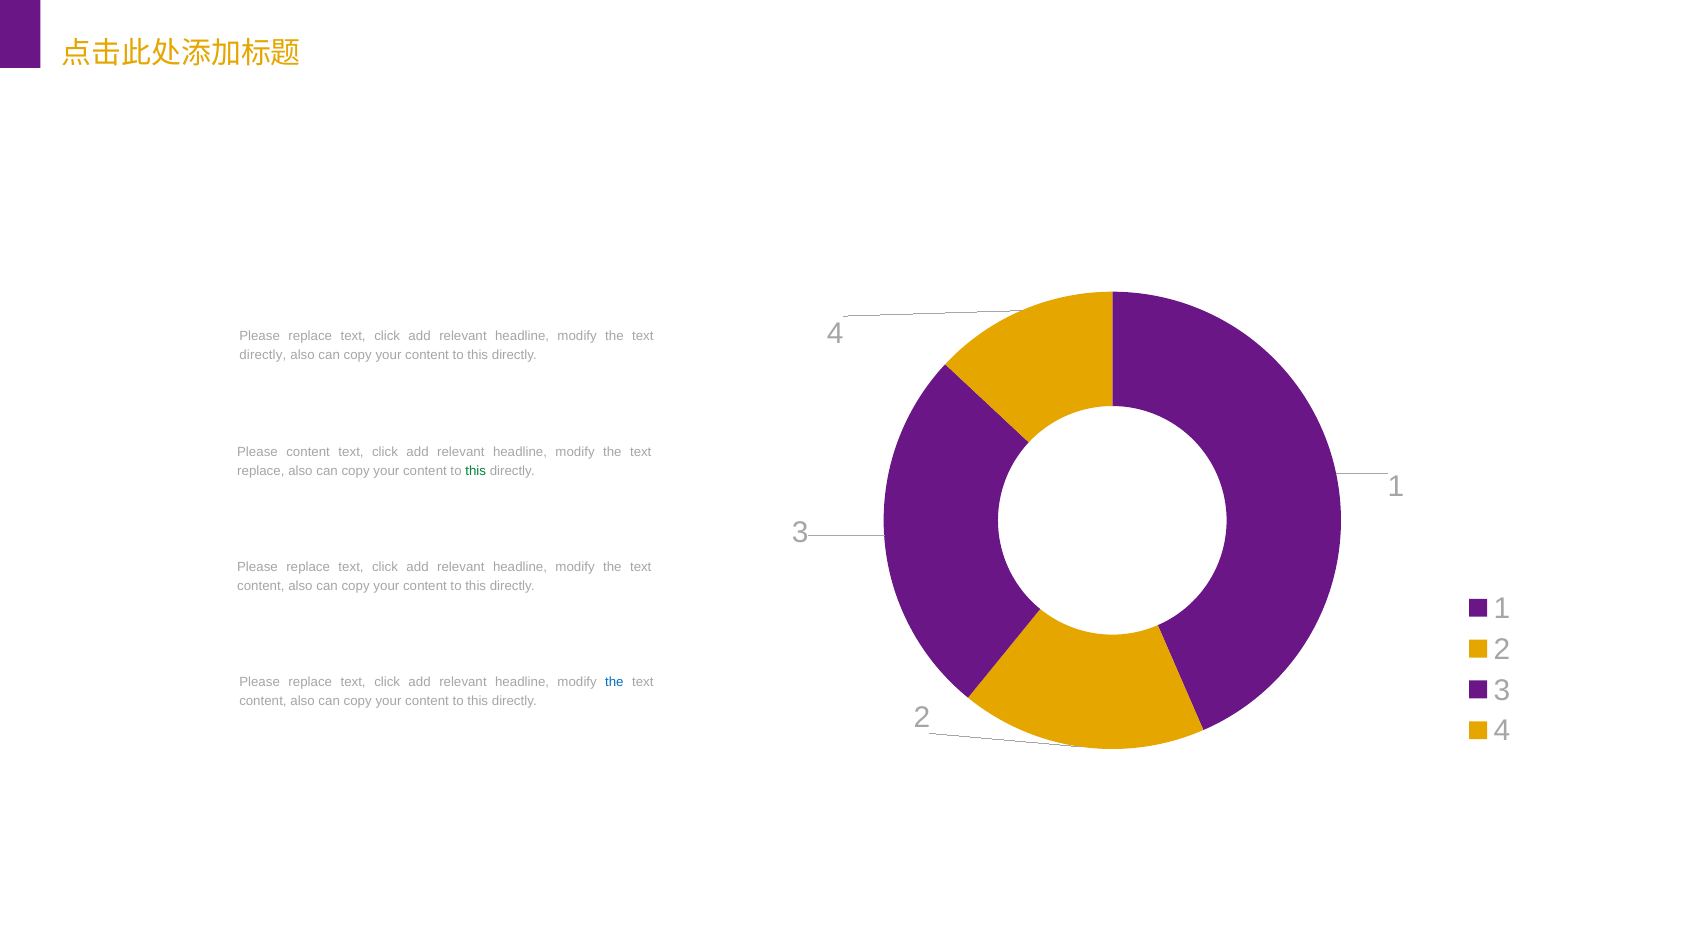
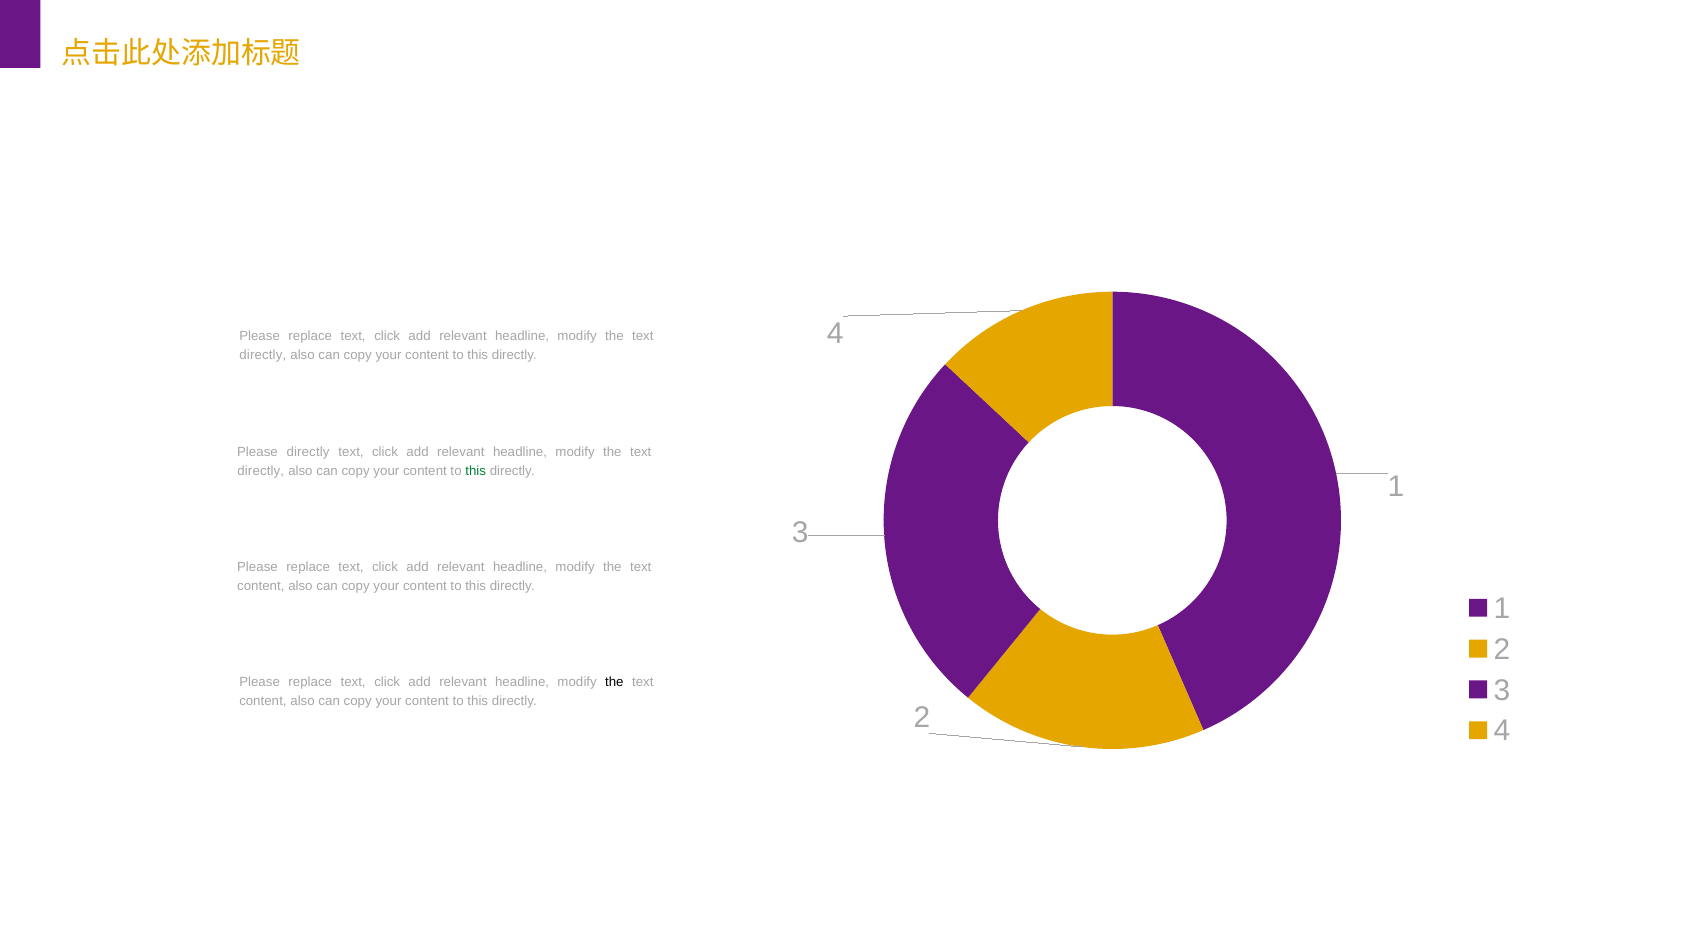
Please content: content -> directly (308, 452)
replace: replace -> directly (261, 471)
the colour: blue -> black (614, 683)
